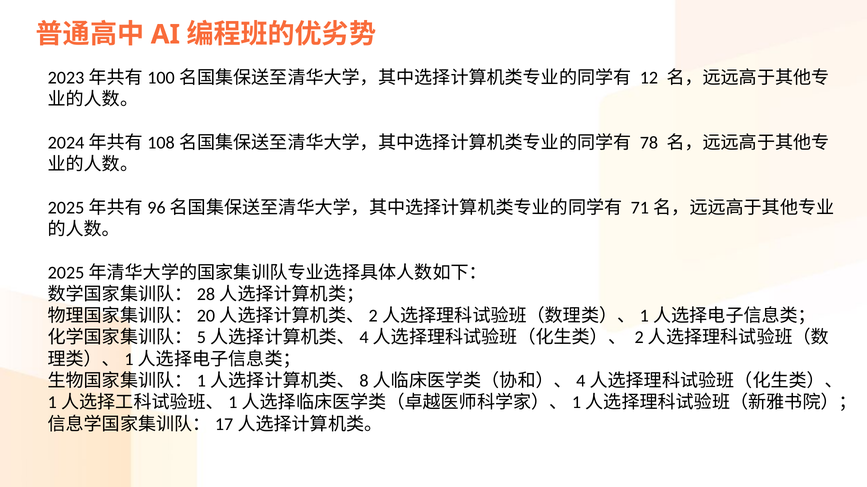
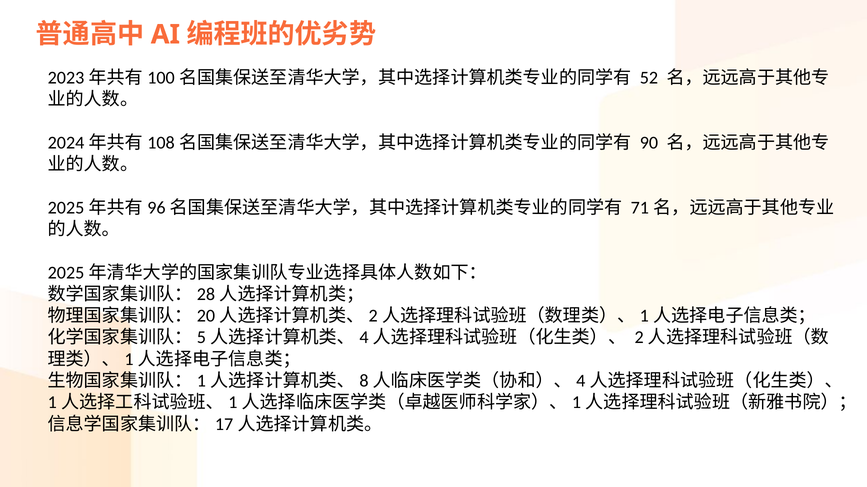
12: 12 -> 52 (649, 78)
78: 78 -> 90 (649, 143)
